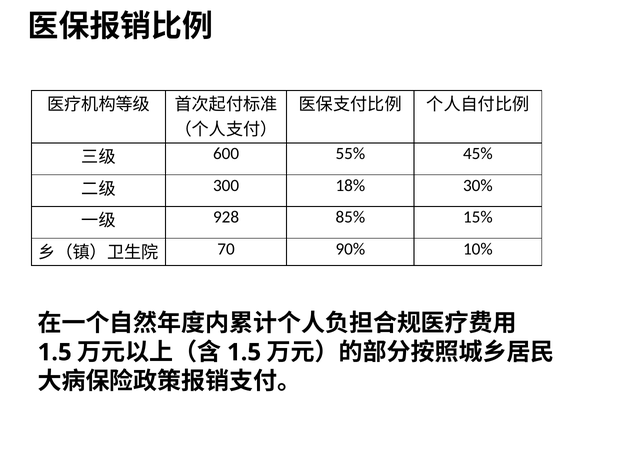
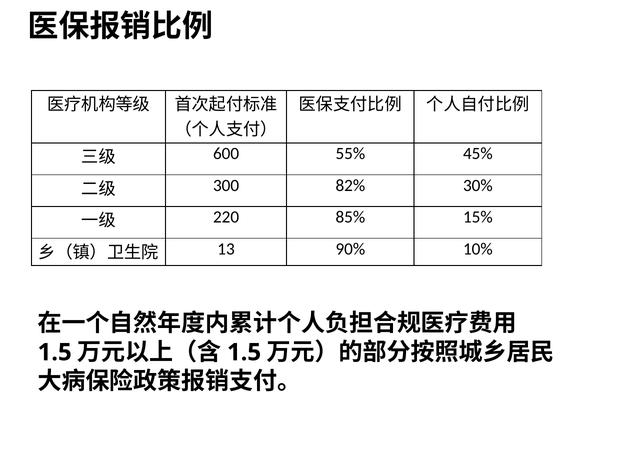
18%: 18% -> 82% (350, 185)
928: 928 -> 220 (226, 217)
70: 70 -> 13 (226, 249)
